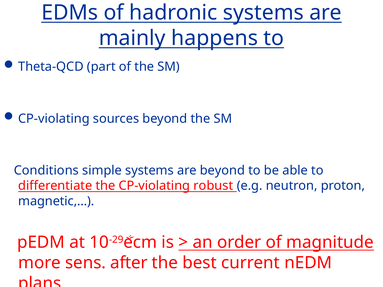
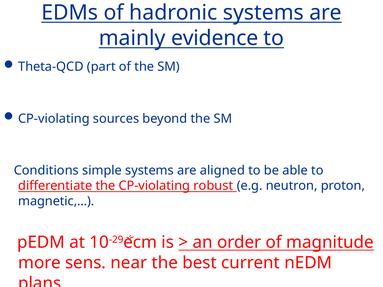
happens: happens -> evidence (215, 38)
are beyond: beyond -> aligned (222, 171)
after: after -> near (129, 263)
